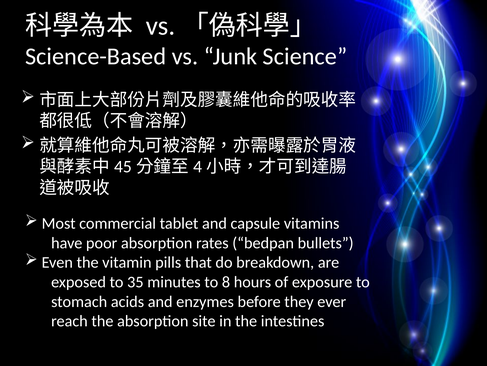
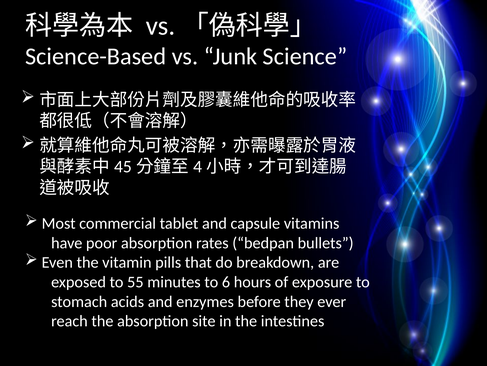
35: 35 -> 55 (135, 282)
8: 8 -> 6 (226, 282)
